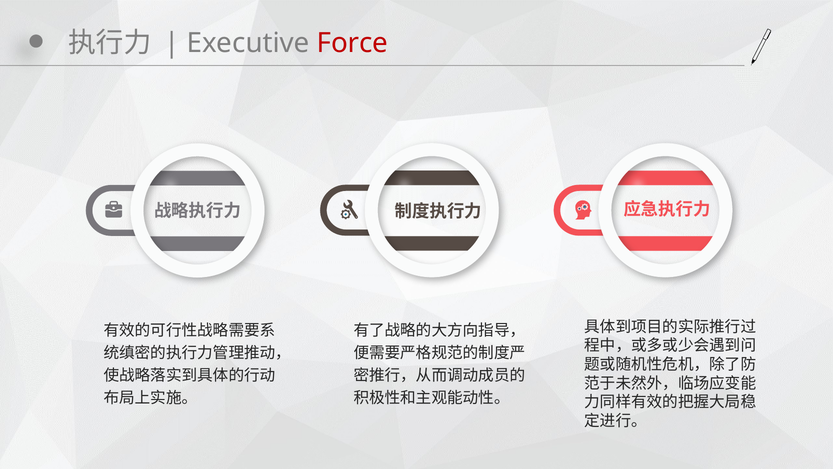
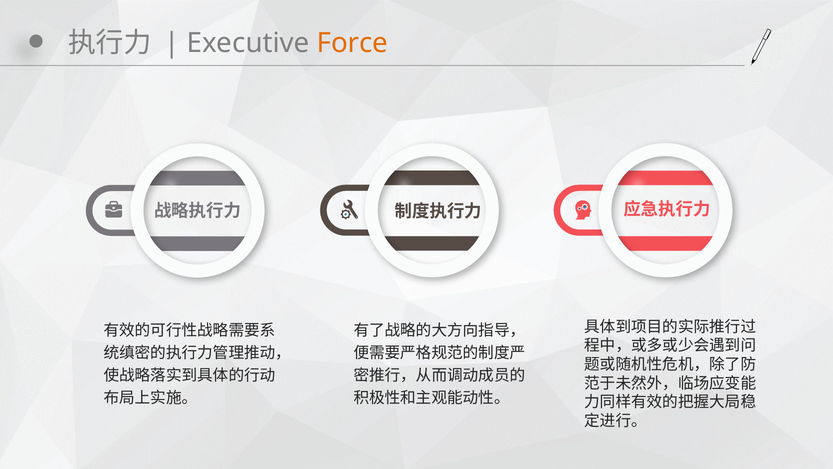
Force colour: red -> orange (352, 43)
